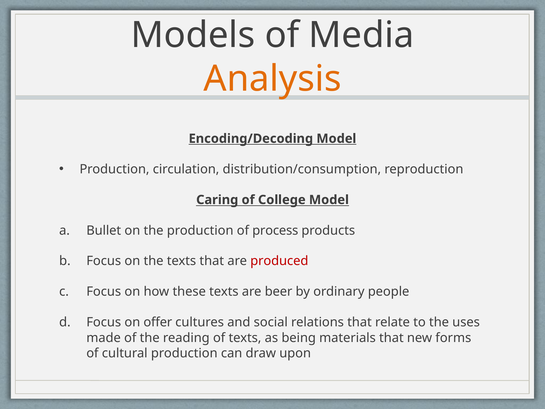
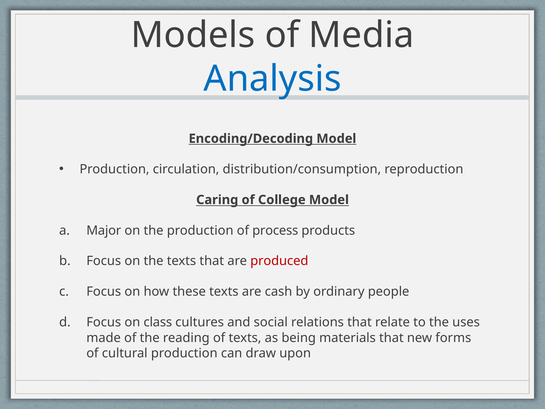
Analysis colour: orange -> blue (273, 79)
Bullet: Bullet -> Major (104, 230)
beer: beer -> cash (279, 292)
offer: offer -> class (158, 322)
